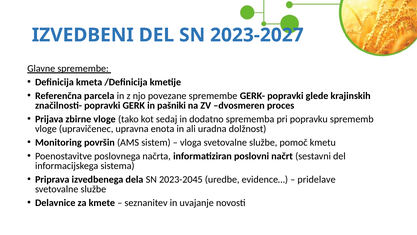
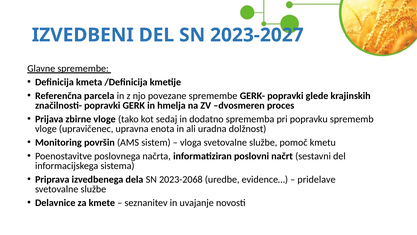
pašniki: pašniki -> hmelja (171, 105)
2023-2045: 2023-2045 -> 2023-2068 (181, 179)
